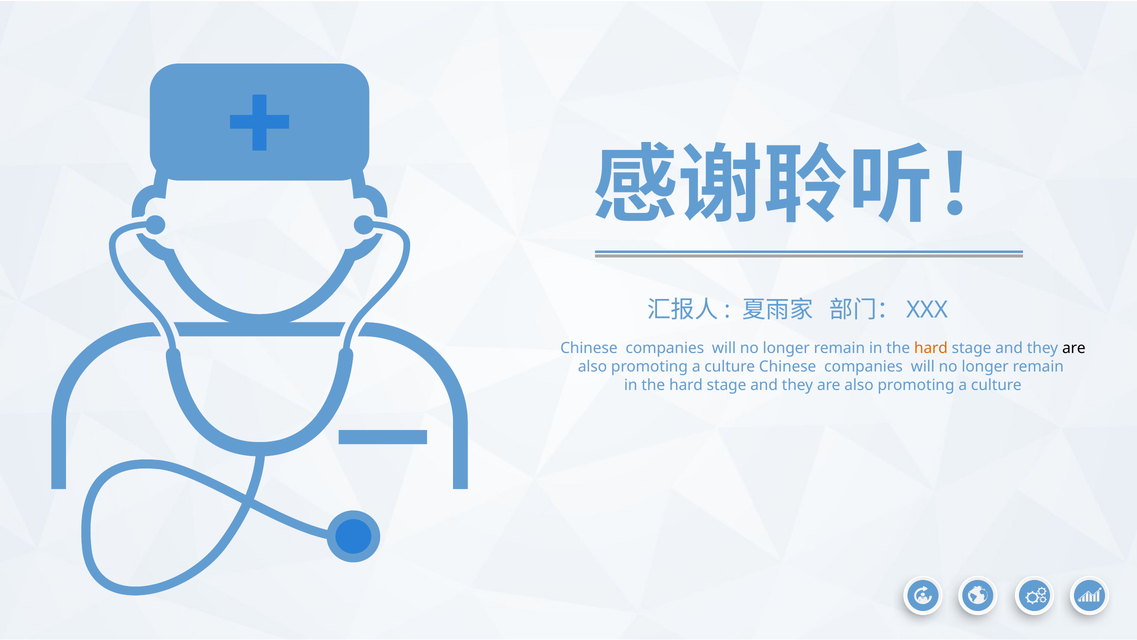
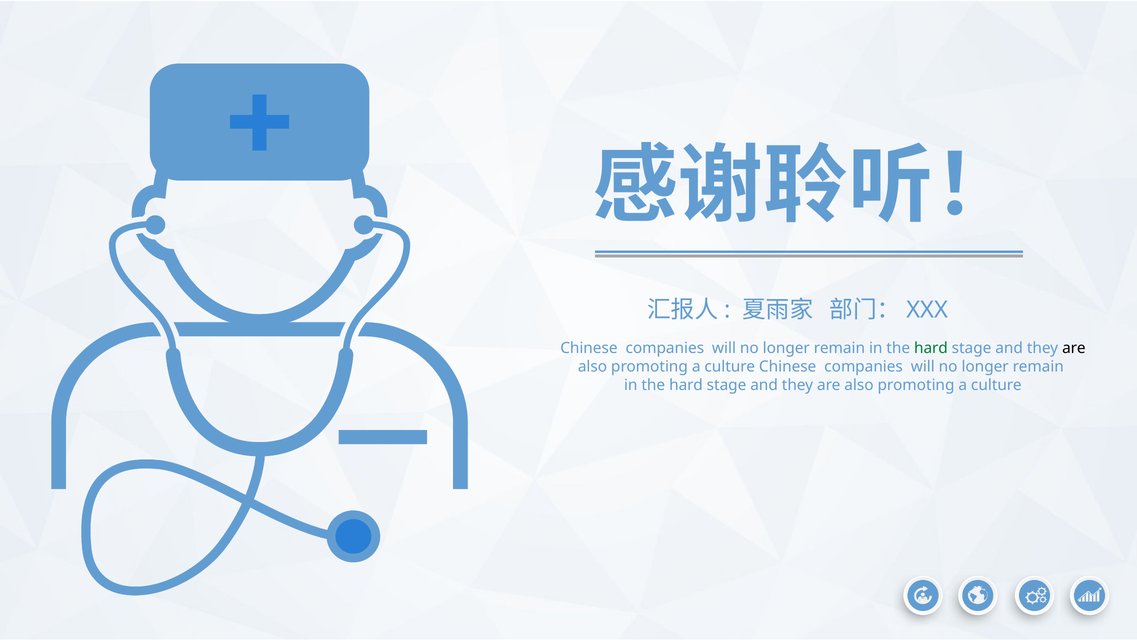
hard colour: orange -> green (931, 348)
